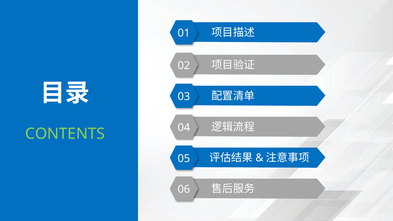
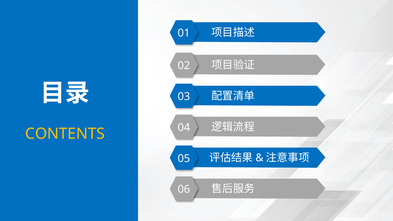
CONTENTS colour: light green -> yellow (65, 134)
